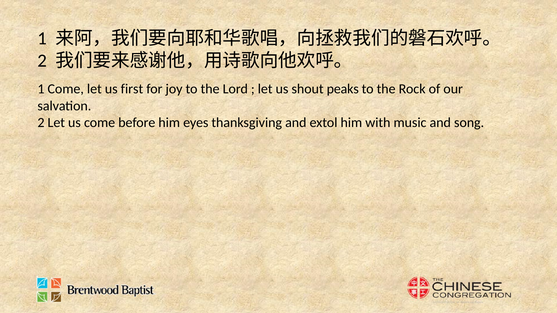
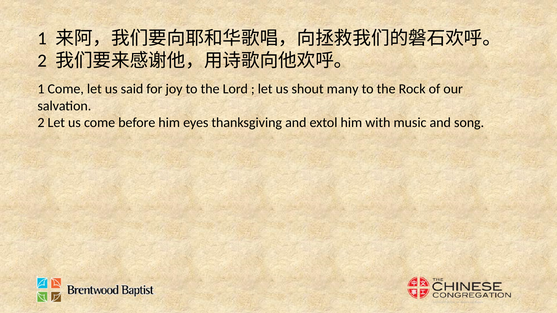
first: first -> said (132, 89)
peaks: peaks -> many (343, 89)
